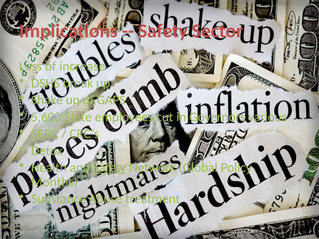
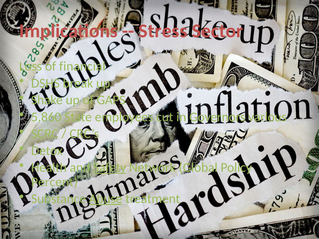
Safety: Safety -> Stress (163, 31)
increase: increase -> financial (82, 66)
5,600: 5,600 -> 5,860 (46, 117)
Months: Months -> Percent (54, 182)
Abuse underline: none -> present (106, 199)
